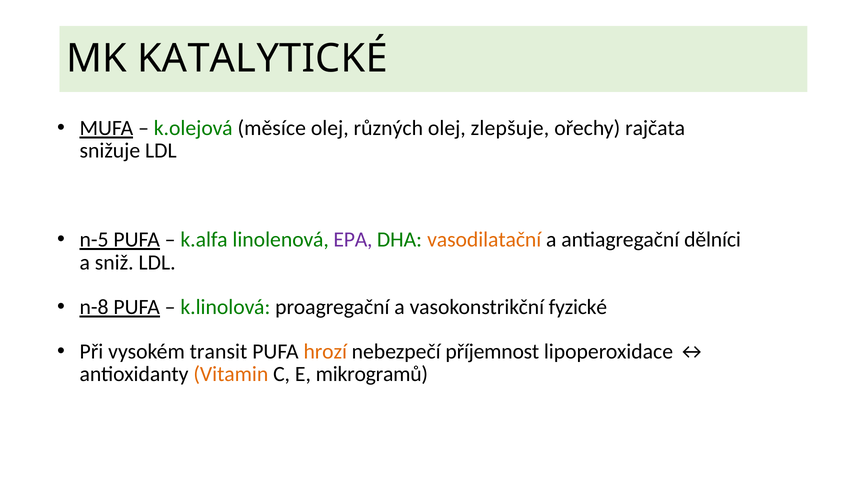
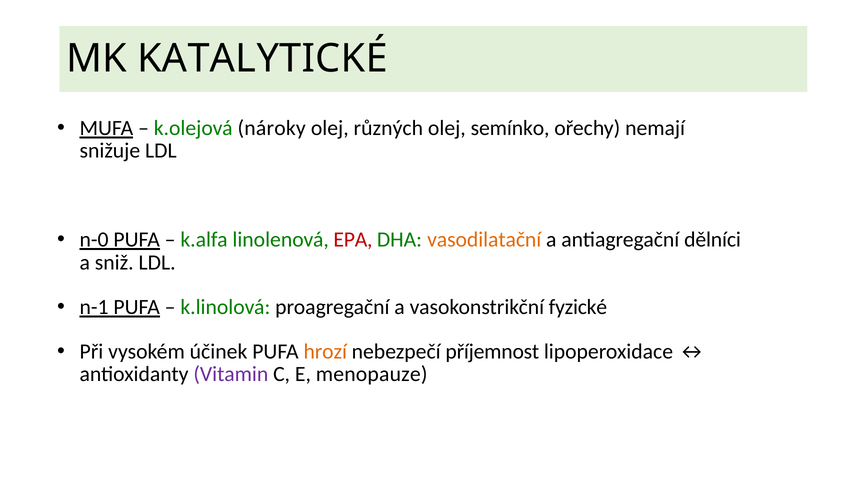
měsíce: měsíce -> nároky (272, 128)
zlepšuje: zlepšuje -> semínko (510, 128)
rajčata: rajčata -> nemají (655, 128)
n-5: n-5 -> n-0 (94, 240)
EPA colour: purple -> red (353, 240)
n-8: n-8 -> n-1 (94, 307)
transit: transit -> účinek (219, 351)
Vitamin colour: orange -> purple (231, 374)
mikrogramů: mikrogramů -> menopauze (372, 374)
